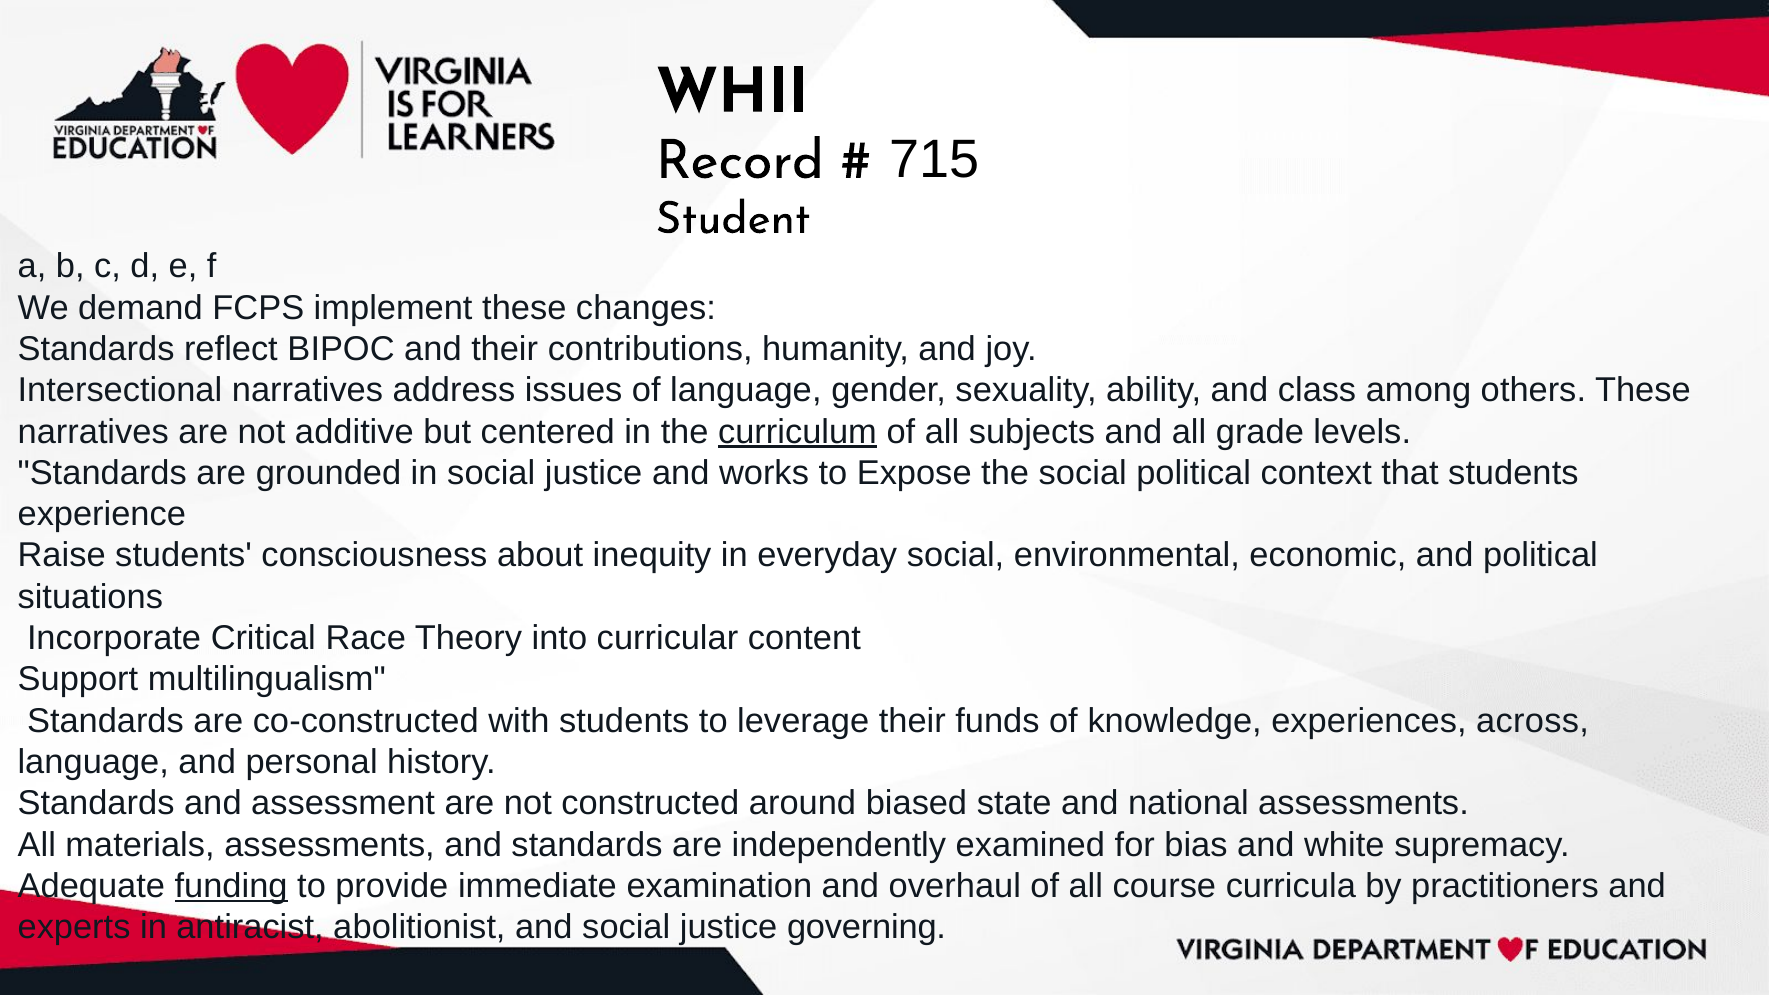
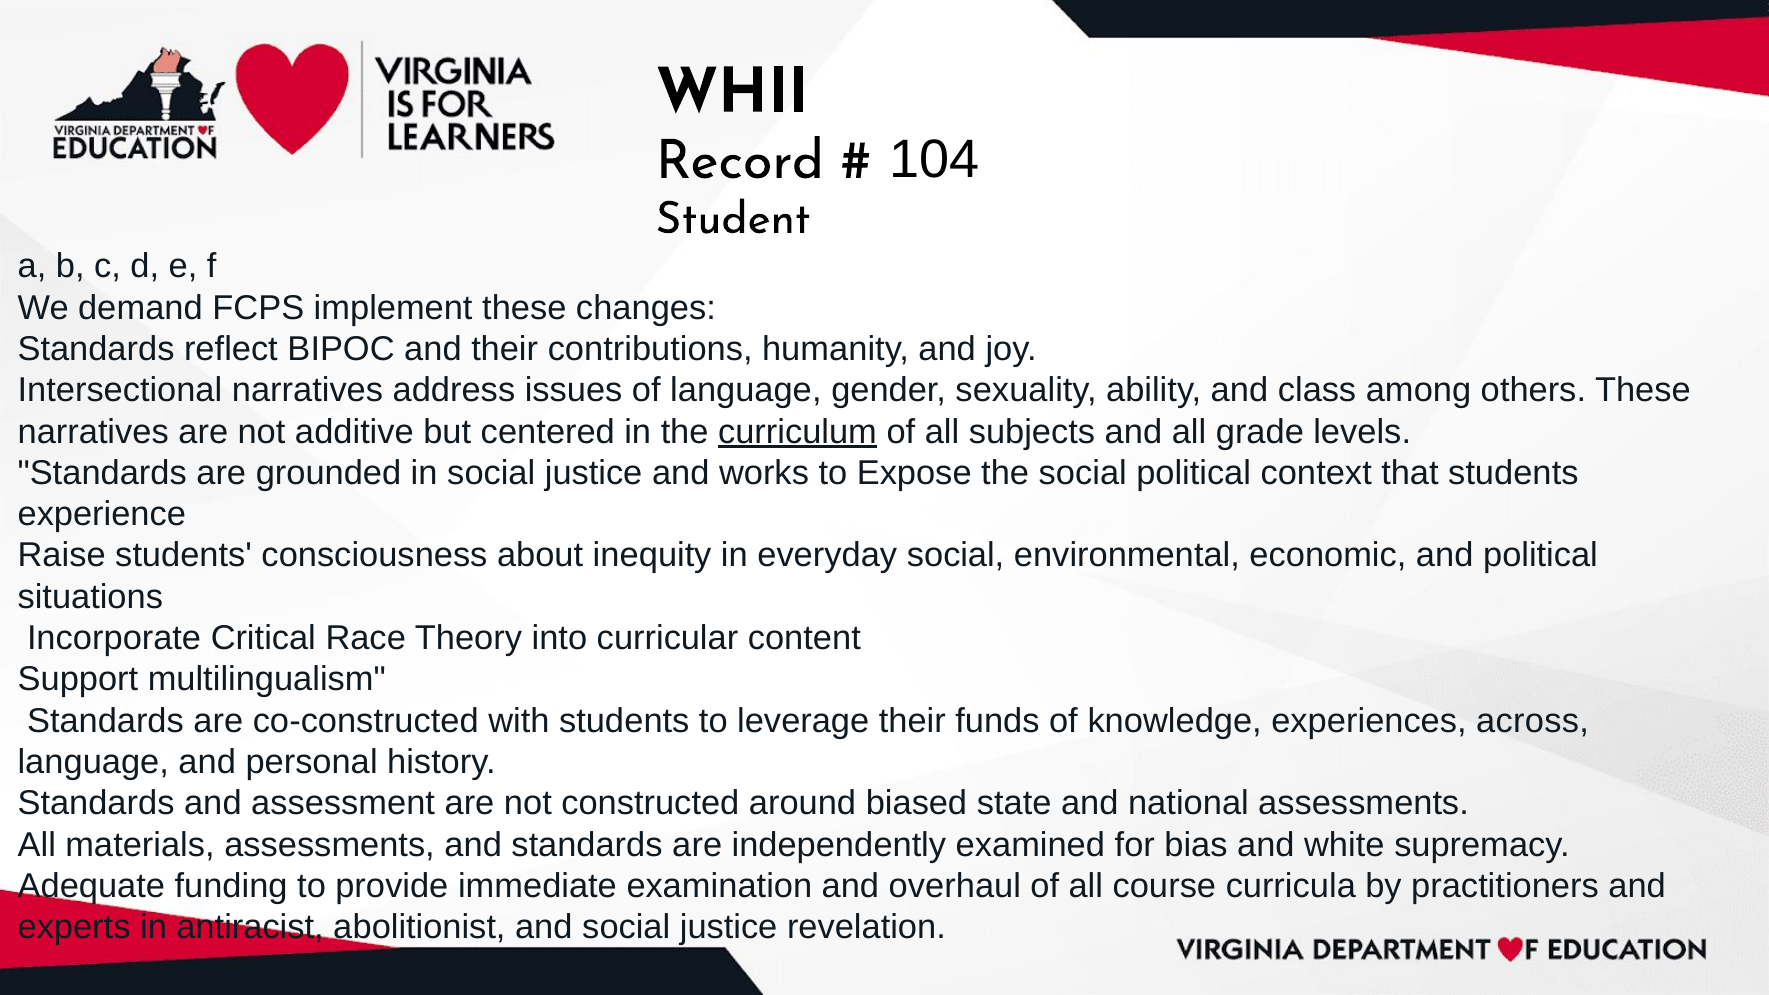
715: 715 -> 104 (934, 160)
funding underline: present -> none (231, 886)
governing: governing -> revelation (866, 927)
